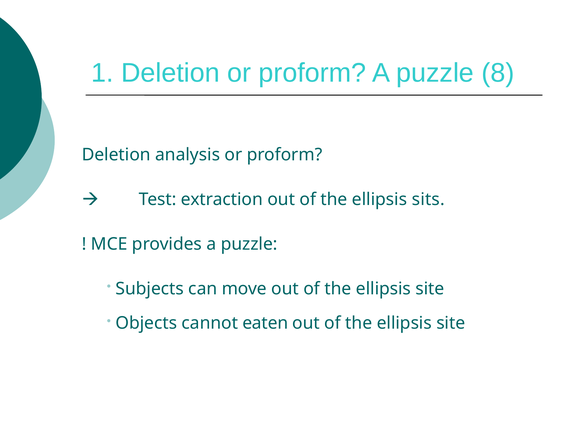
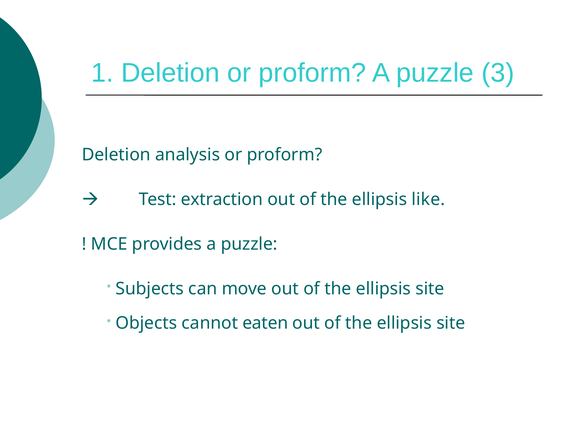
8: 8 -> 3 (498, 73)
sits: sits -> like (428, 200)
